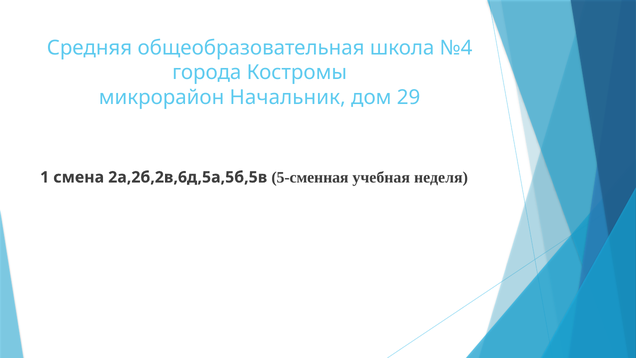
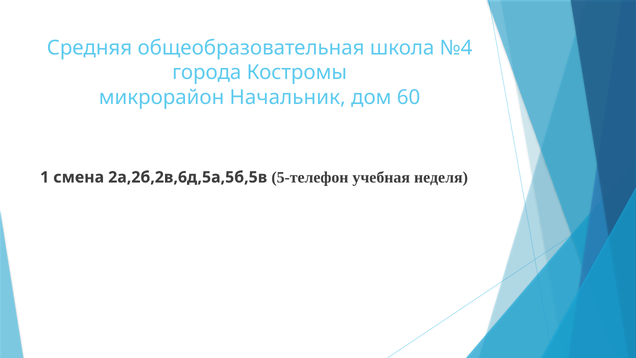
29: 29 -> 60 (409, 97)
5-сменная: 5-сменная -> 5-телефон (310, 177)
